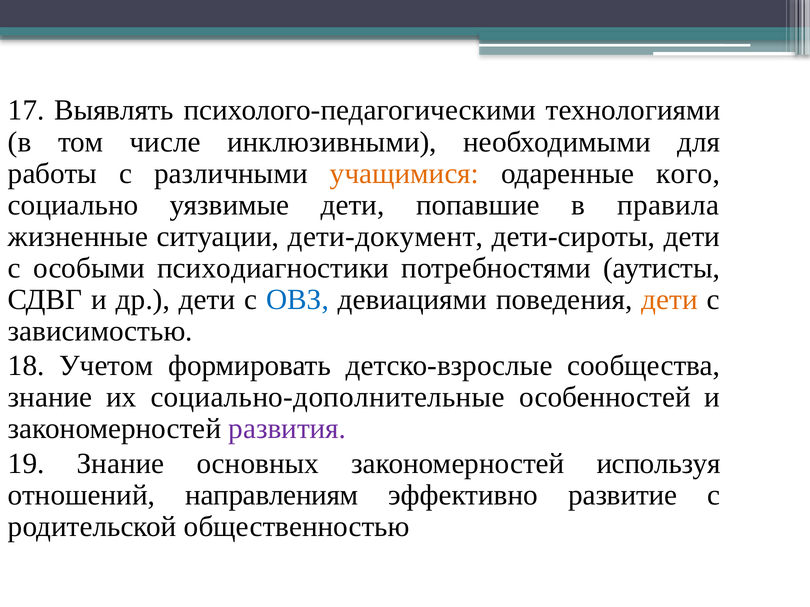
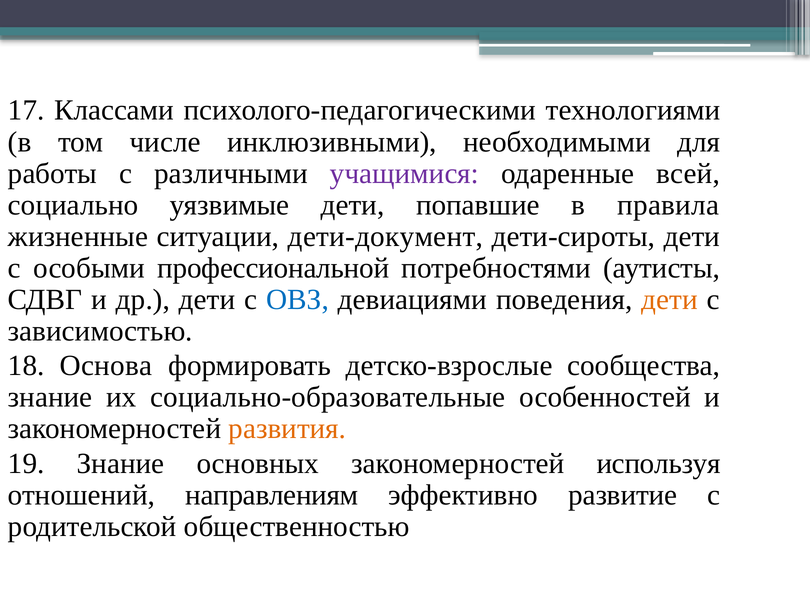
Выявлять: Выявлять -> Классами (114, 110)
учащимися colour: orange -> purple (404, 174)
кого: кого -> всей (688, 174)
психодиагностики: психодиагностики -> профессиональной (273, 268)
Учетом: Учетом -> Основа (106, 366)
социально-дополнительные: социально-дополнительные -> социально-образовательные (328, 398)
развития colour: purple -> orange (287, 429)
